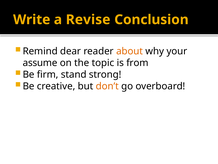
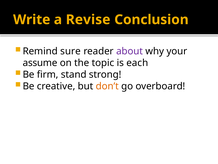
dear: dear -> sure (71, 51)
about colour: orange -> purple (130, 51)
from: from -> each (137, 63)
